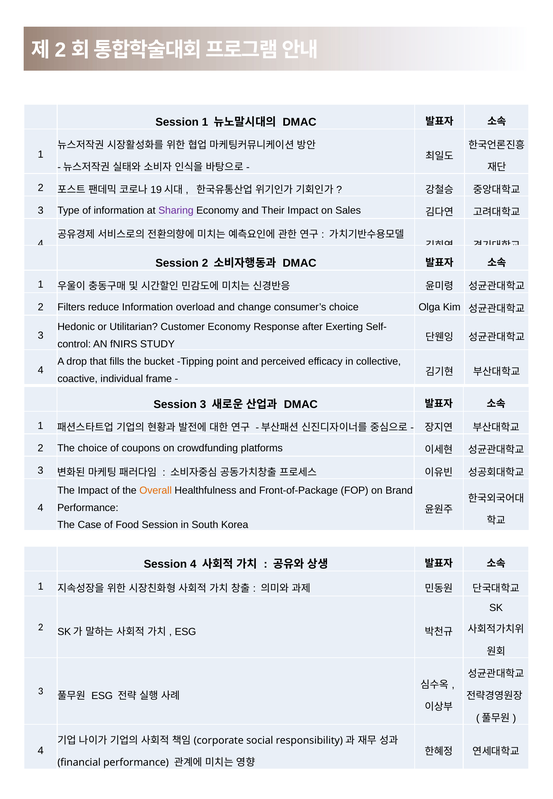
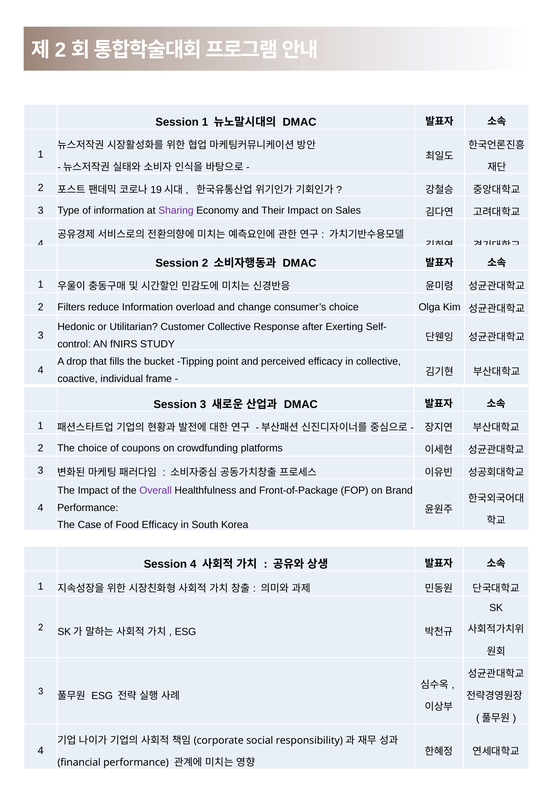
Customer Economy: Economy -> Collective (229, 327)
Overall colour: orange -> purple (156, 490)
Food Session: Session -> Efficacy (160, 525)
